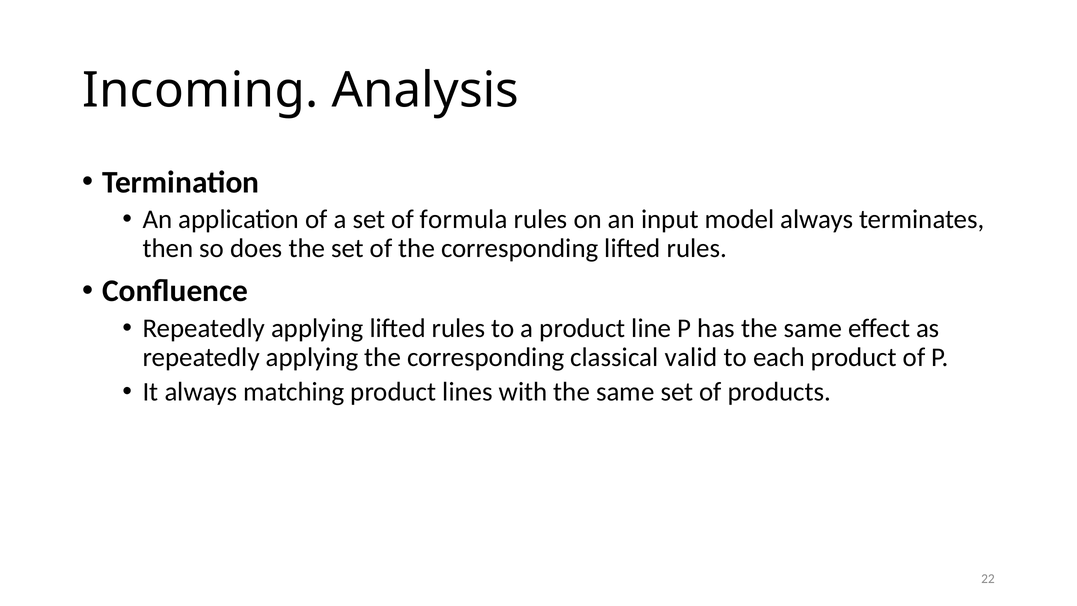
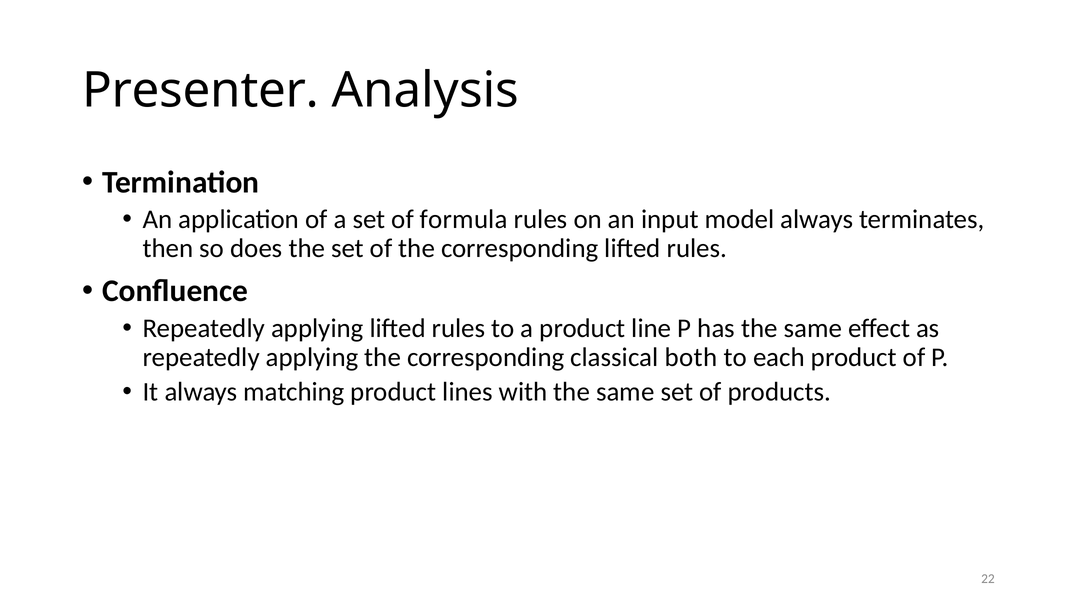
Incoming: Incoming -> Presenter (201, 90)
valid: valid -> both (691, 357)
